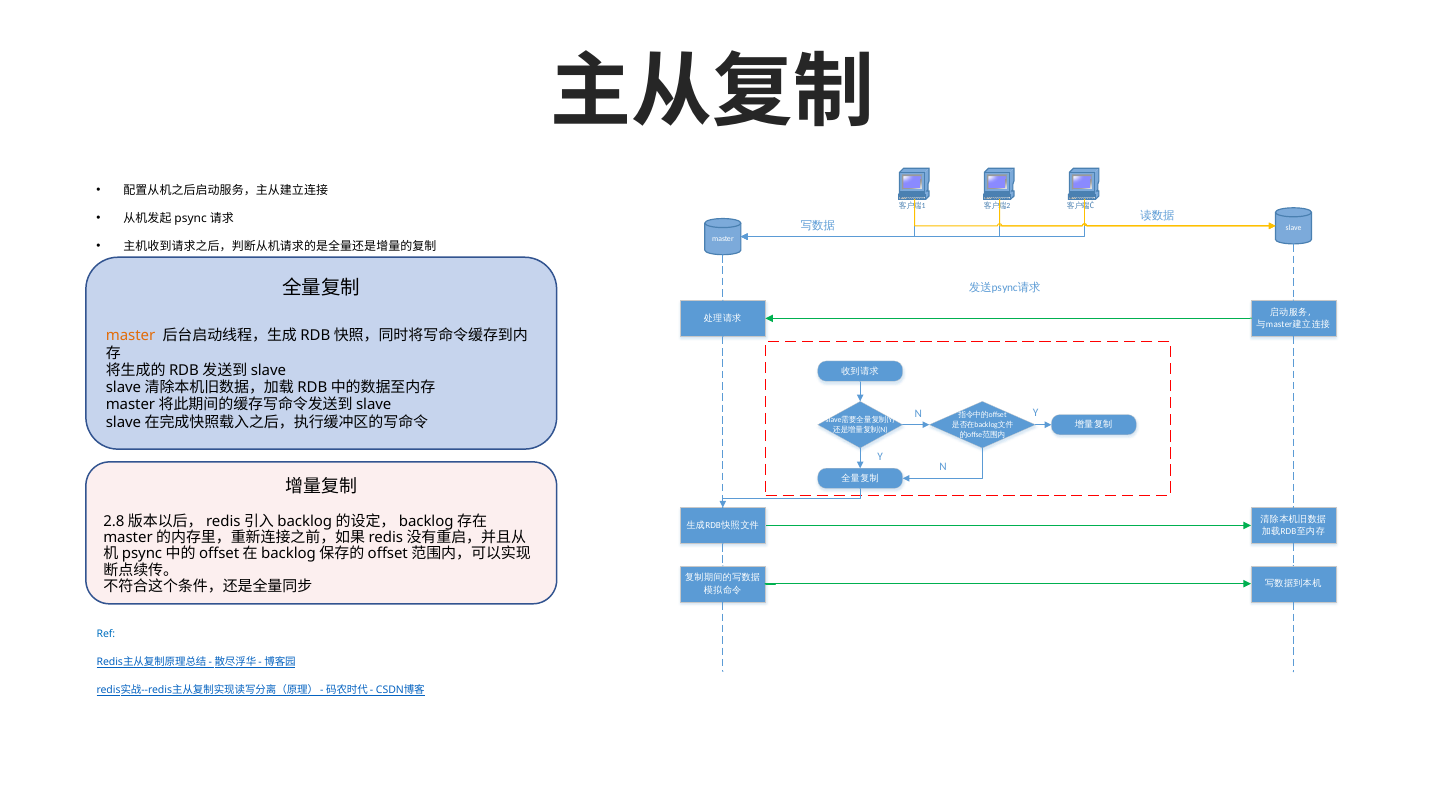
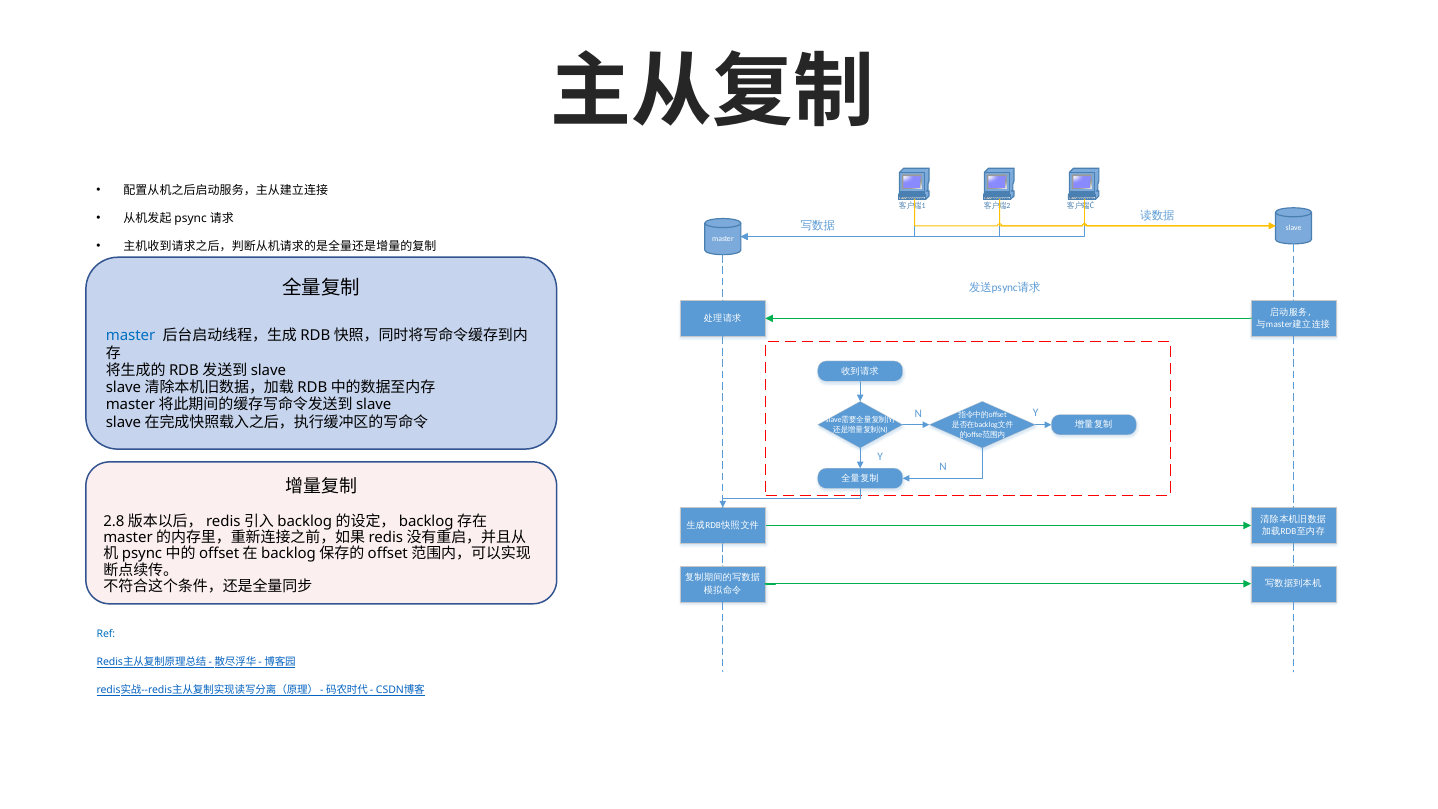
master colour: orange -> blue (131, 336)
